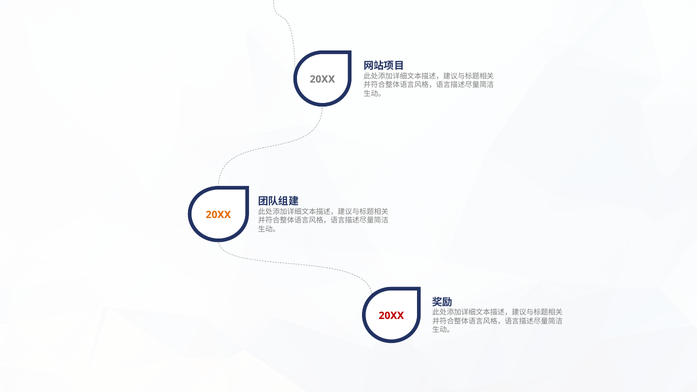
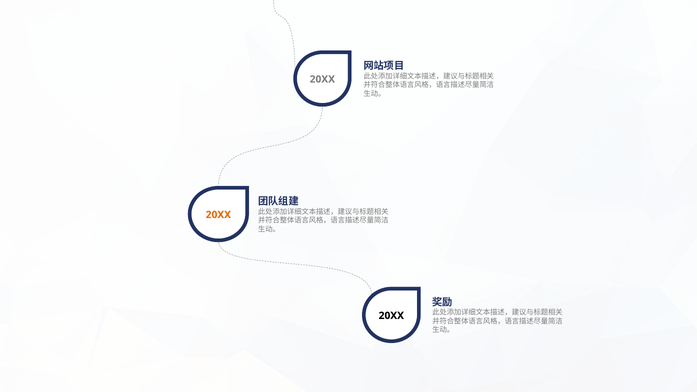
20XX colour: red -> black (391, 316)
